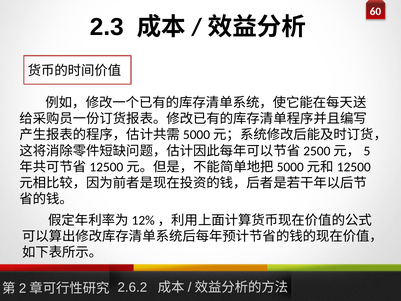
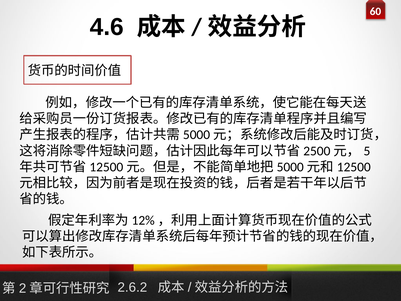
2.3: 2.3 -> 4.6 (107, 27)
